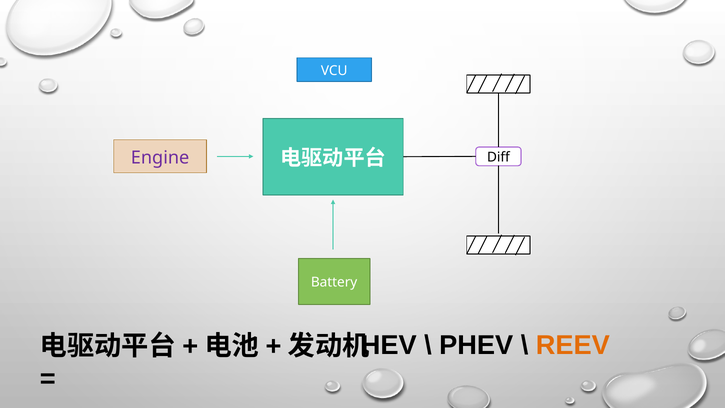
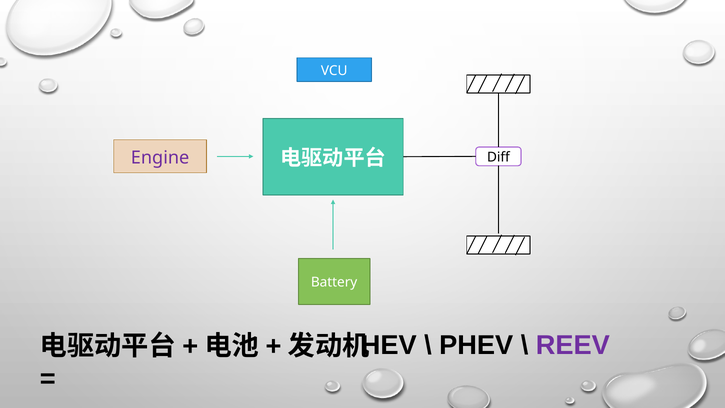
REEV colour: orange -> purple (573, 345)
